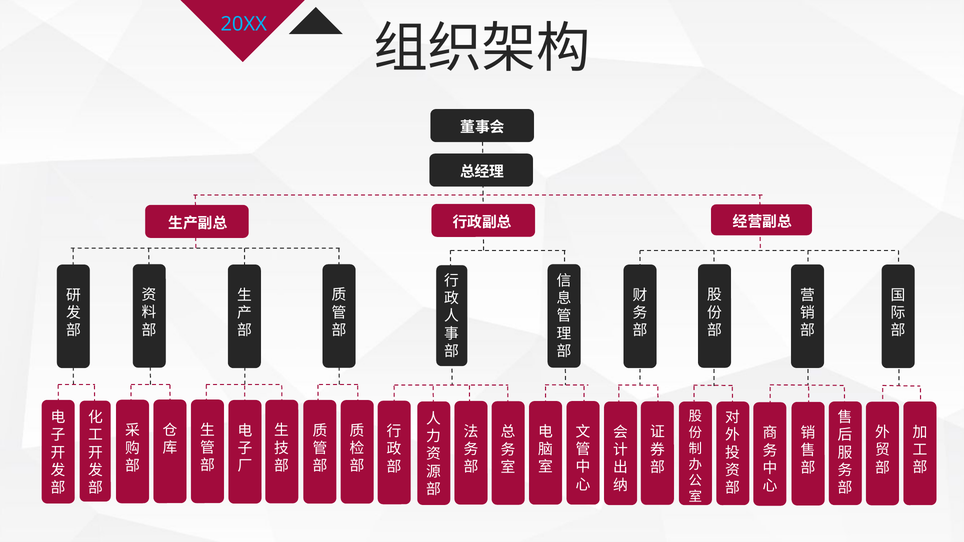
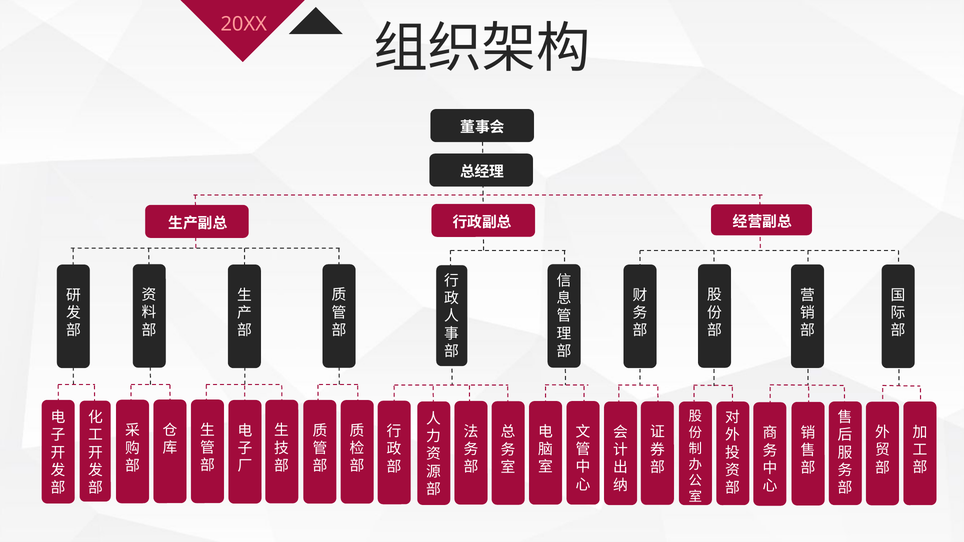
20XX colour: light blue -> pink (244, 24)
